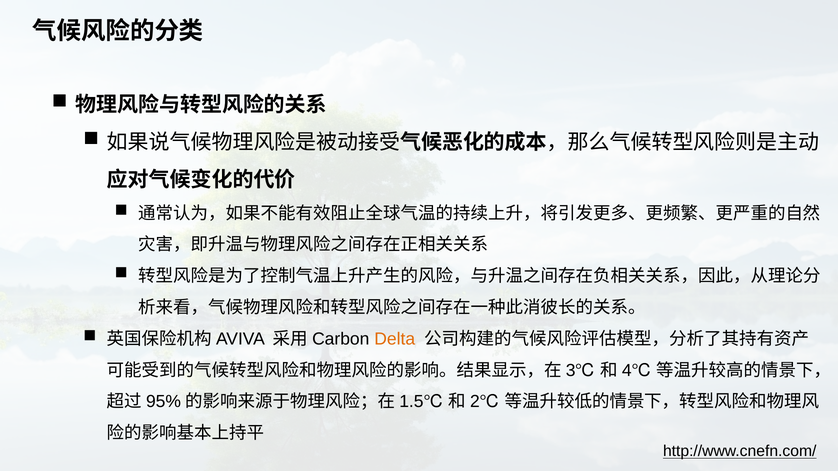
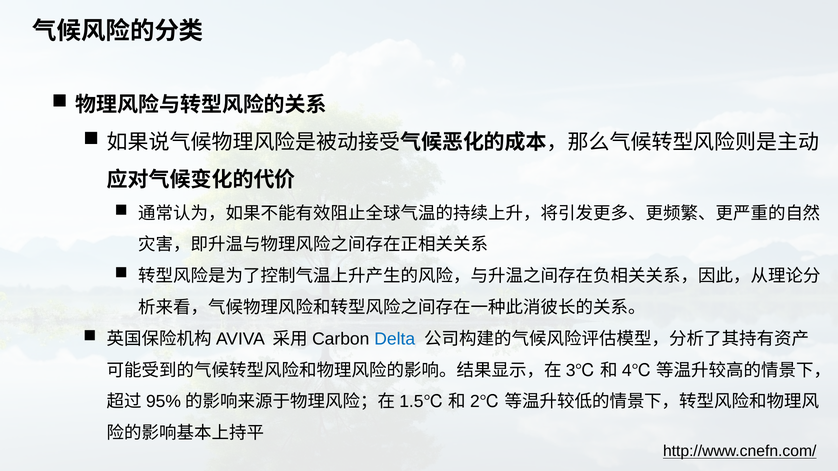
Delta colour: orange -> blue (395, 339)
